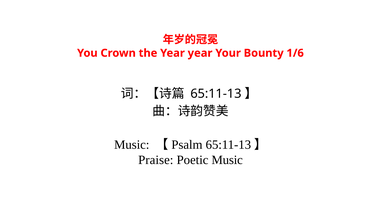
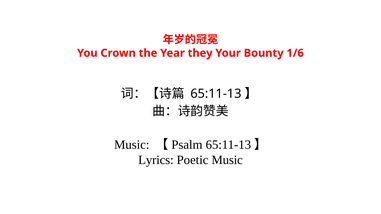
Year year: year -> they (200, 53)
Praise: Praise -> Lyrics (156, 160)
